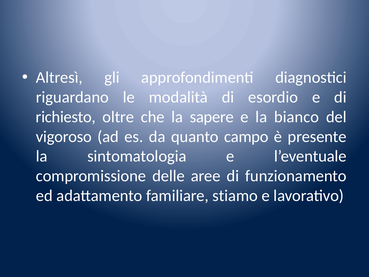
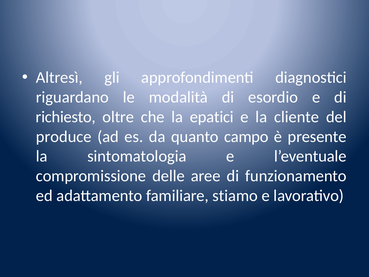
sapere: sapere -> epatici (212, 117)
bianco: bianco -> cliente (297, 117)
vigoroso: vigoroso -> produce (64, 136)
